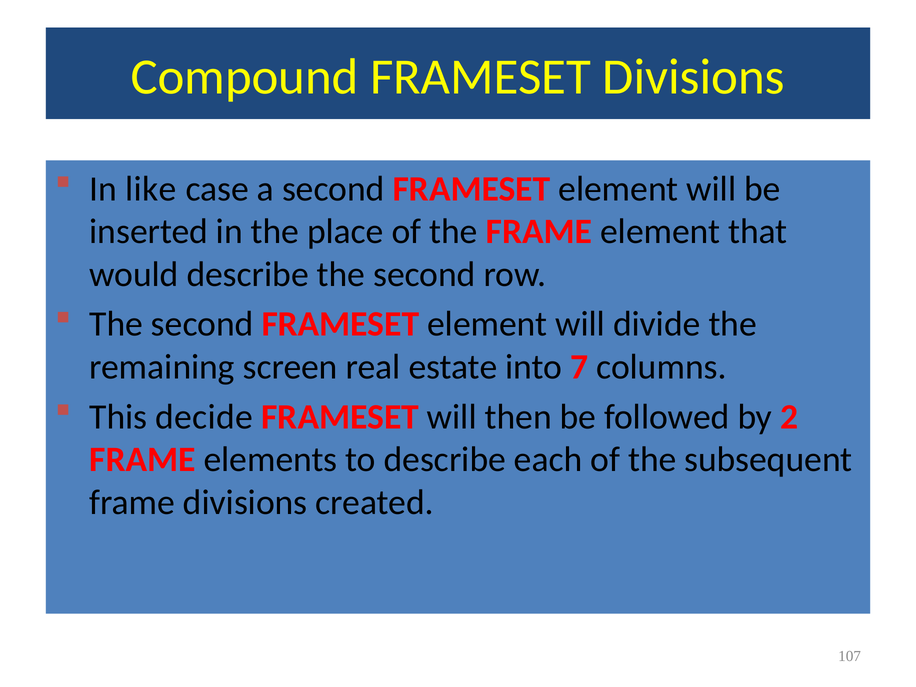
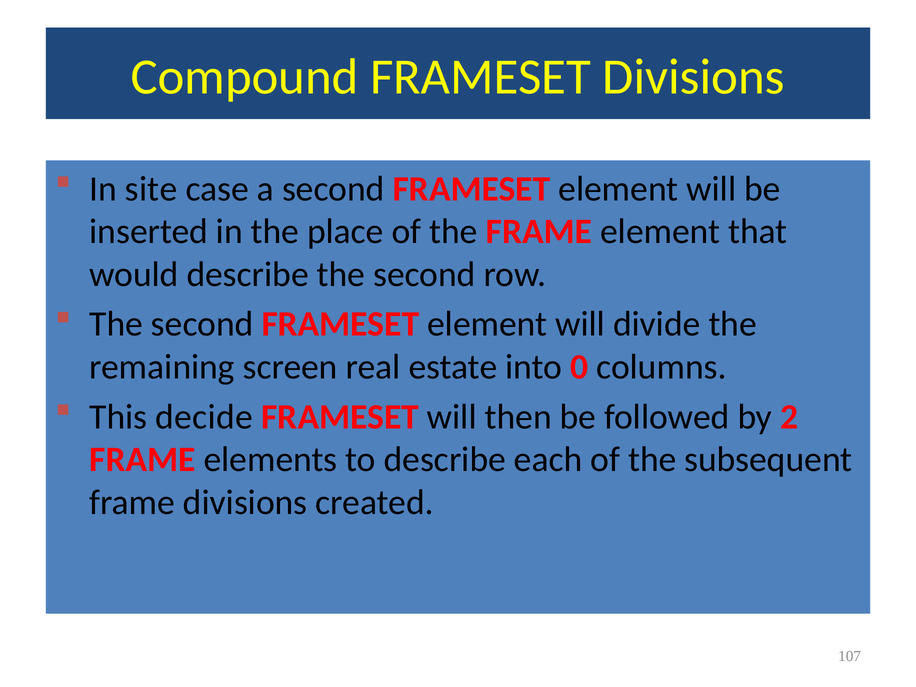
like: like -> site (151, 189)
7: 7 -> 0 (579, 367)
